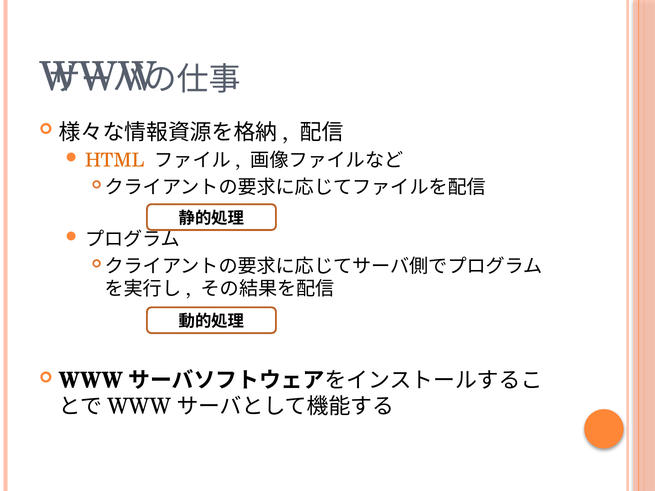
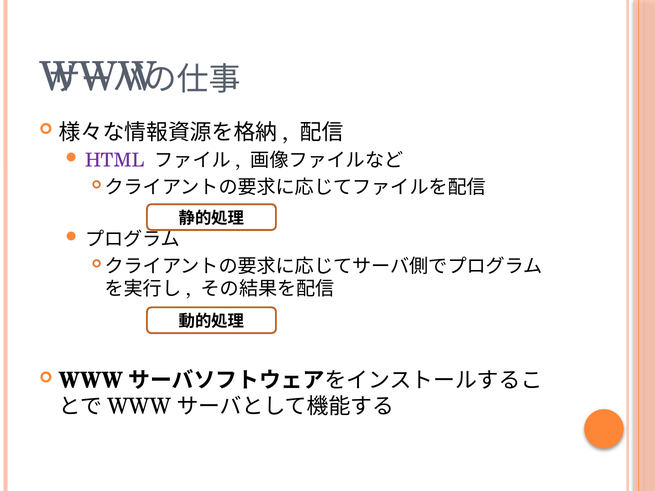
HTML colour: orange -> purple (115, 161)
